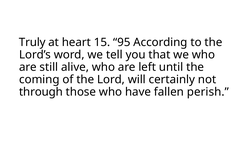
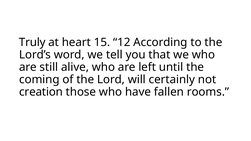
95: 95 -> 12 (122, 42)
through: through -> creation (41, 92)
perish: perish -> rooms (208, 92)
